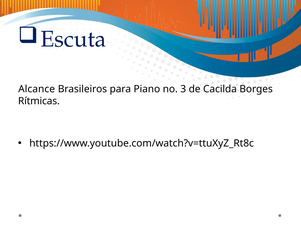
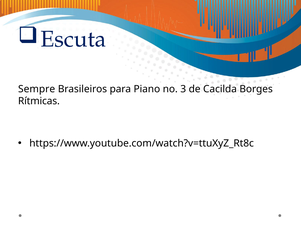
Alcance: Alcance -> Sempre (37, 89)
